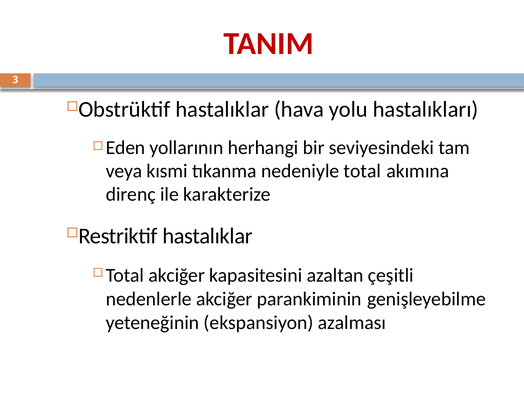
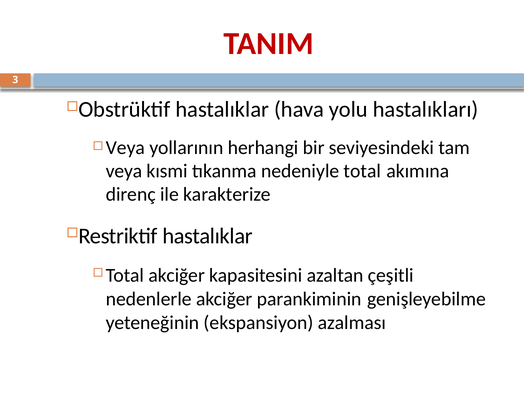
Eden: Eden -> Veya (125, 148)
